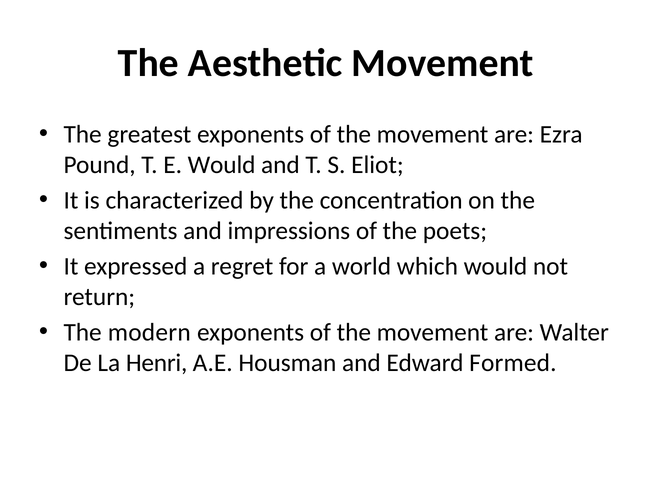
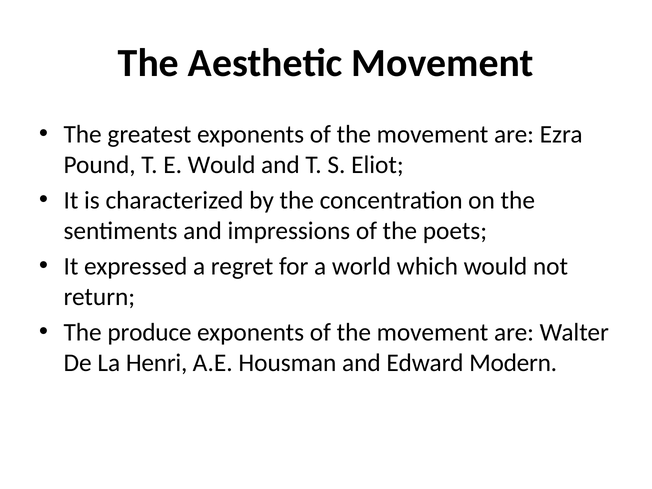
modern: modern -> produce (149, 332)
Formed: Formed -> Modern (513, 363)
